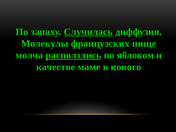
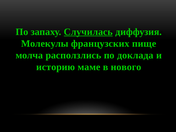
расползлись underline: present -> none (73, 55)
яблоком: яблоком -> доклада (135, 55)
качестве: качестве -> историю (56, 67)
